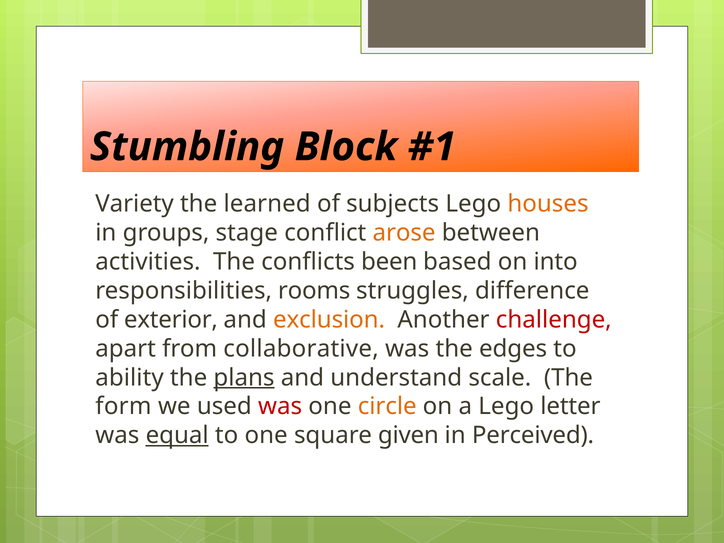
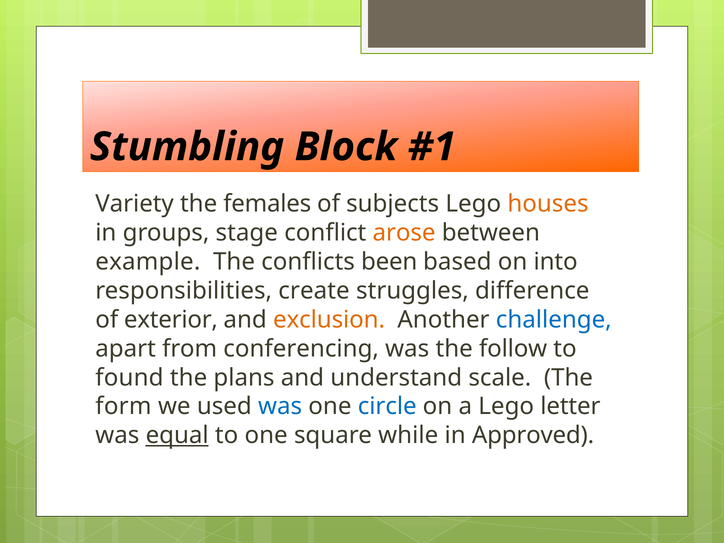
learned: learned -> females (267, 204)
activities: activities -> example (148, 262)
rooms: rooms -> create (314, 291)
challenge colour: red -> blue (554, 320)
collaborative: collaborative -> conferencing (301, 349)
edges: edges -> follow (513, 349)
ability: ability -> found (129, 378)
plans underline: present -> none (244, 378)
was colour: red -> blue (280, 407)
circle colour: orange -> blue (387, 407)
given: given -> while (408, 435)
Perceived: Perceived -> Approved (533, 435)
